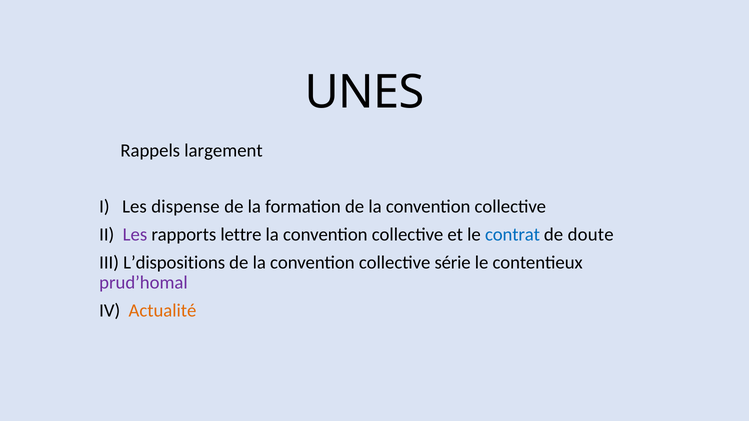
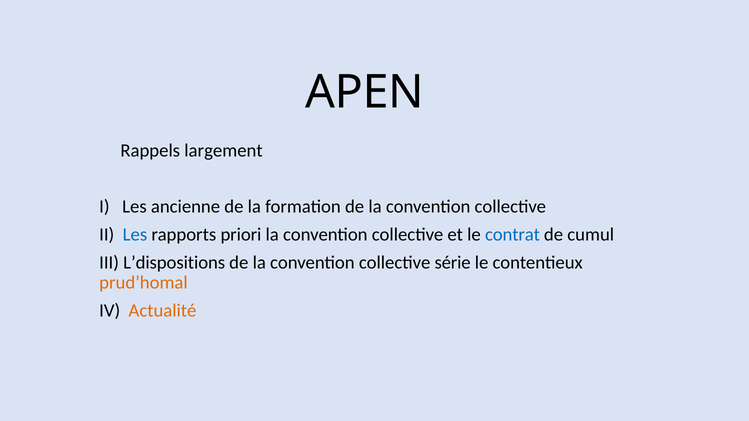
UNES: UNES -> APEN (365, 92)
dispense: dispense -> ancienne (186, 207)
Les colour: purple -> blue (135, 235)
lettre: lettre -> priori (241, 235)
doute: doute -> cumul (591, 235)
prud’homal colour: purple -> orange (143, 283)
